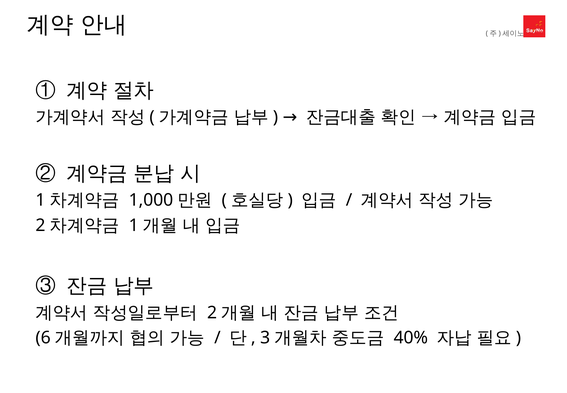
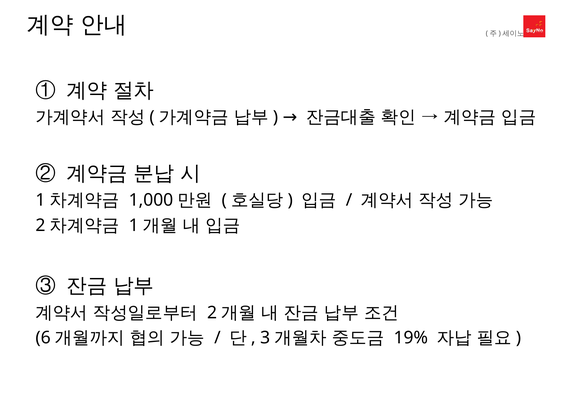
40%: 40% -> 19% (411, 337)
